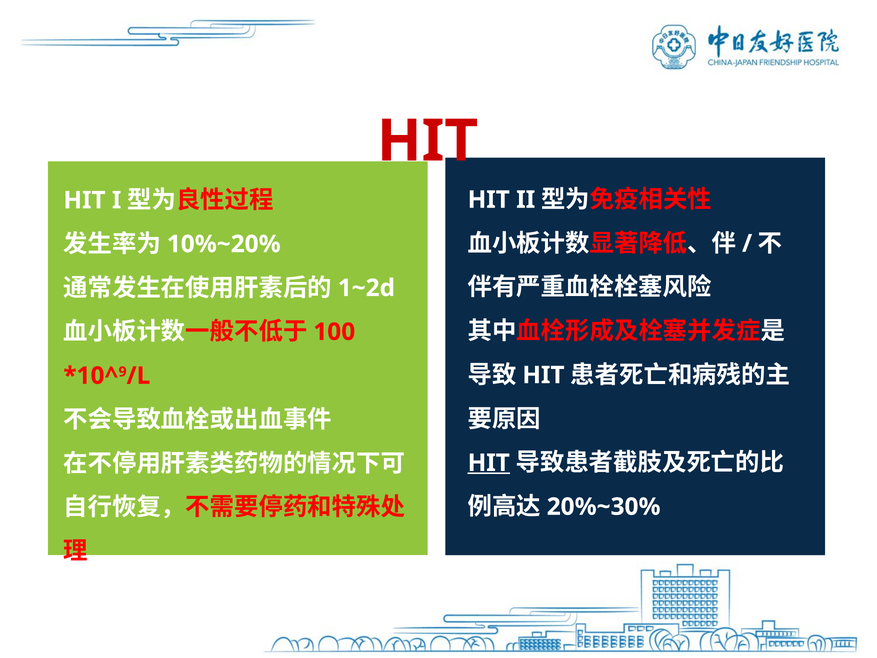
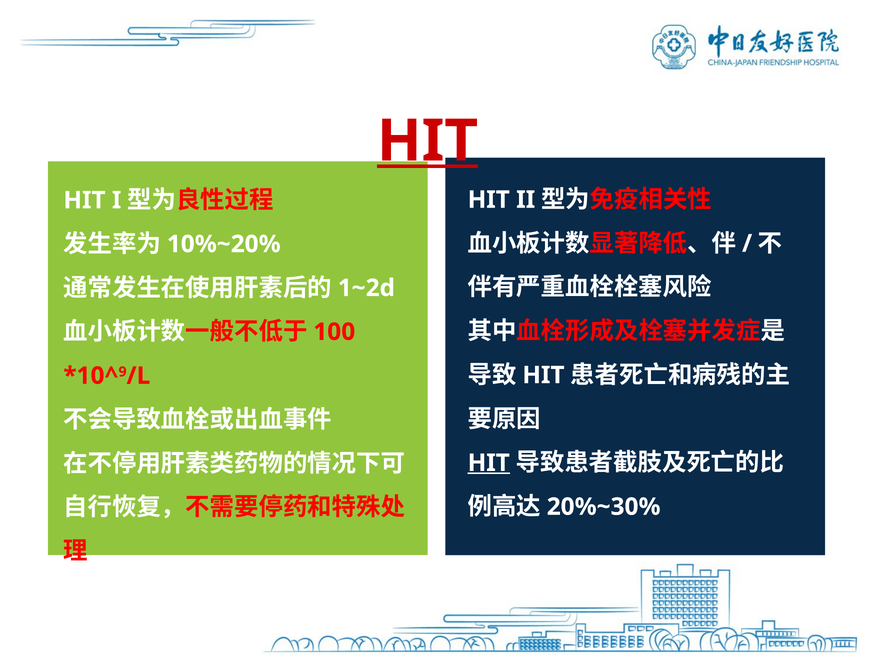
HIT underline: none -> present (427, 141)
